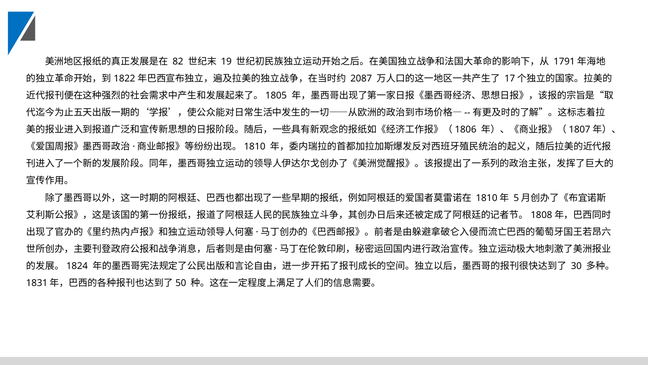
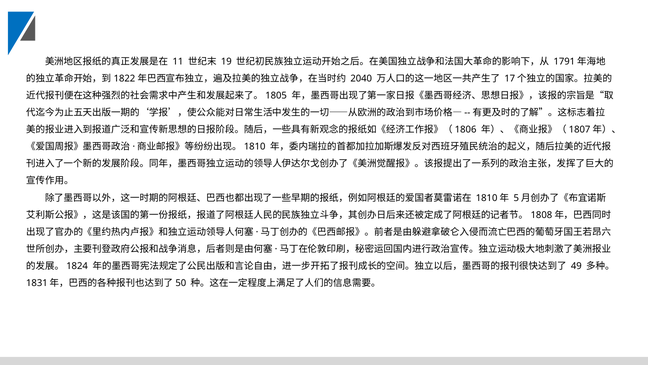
82: 82 -> 11 (178, 62)
2087: 2087 -> 2040 (361, 79)
30: 30 -> 49 (576, 266)
